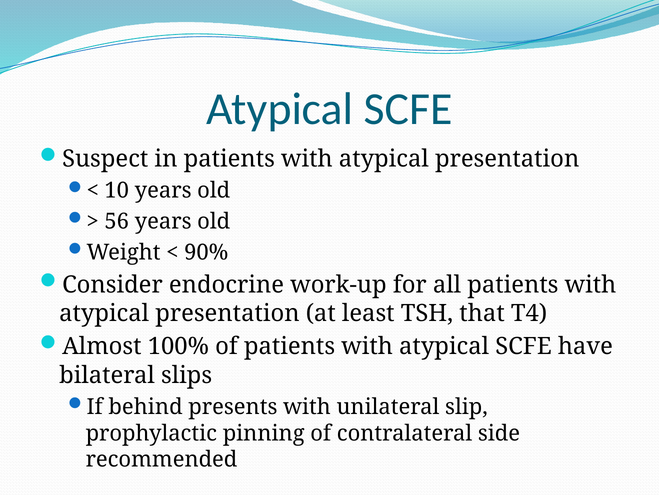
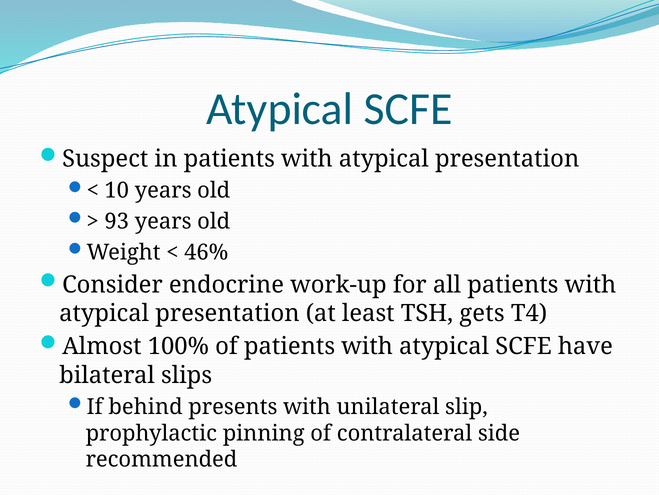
56: 56 -> 93 (117, 221)
90%: 90% -> 46% (206, 252)
that: that -> gets (482, 313)
